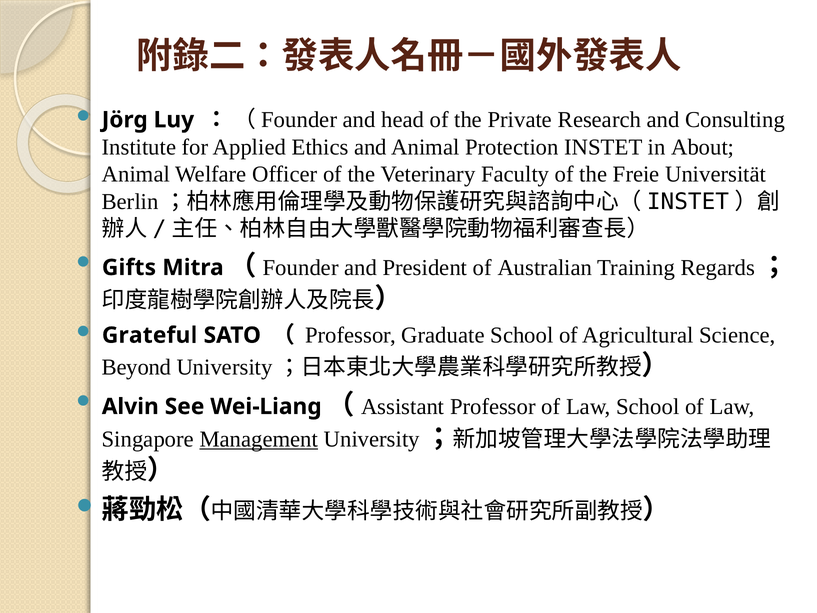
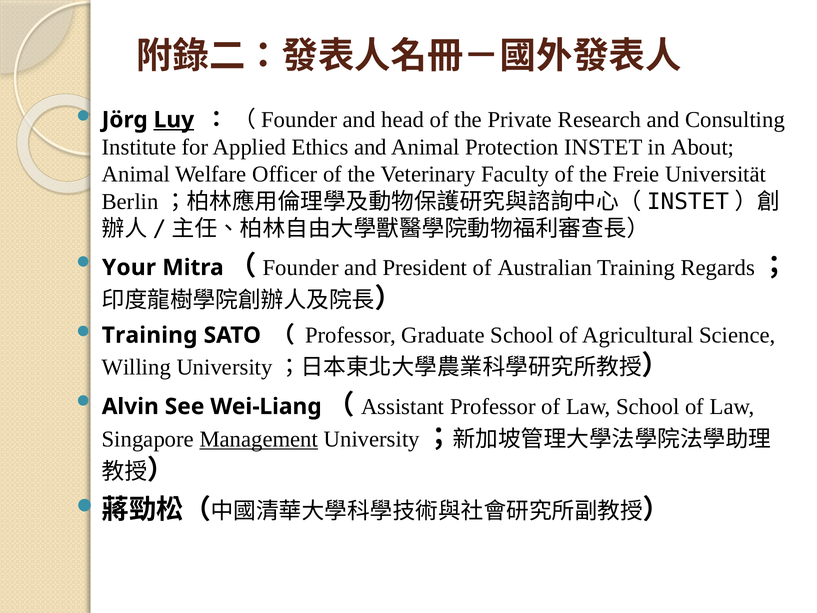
Luy underline: none -> present (174, 120)
Gifts: Gifts -> Your (129, 267)
Grateful: Grateful -> Training (150, 335)
Beyond: Beyond -> Willing (136, 367)
